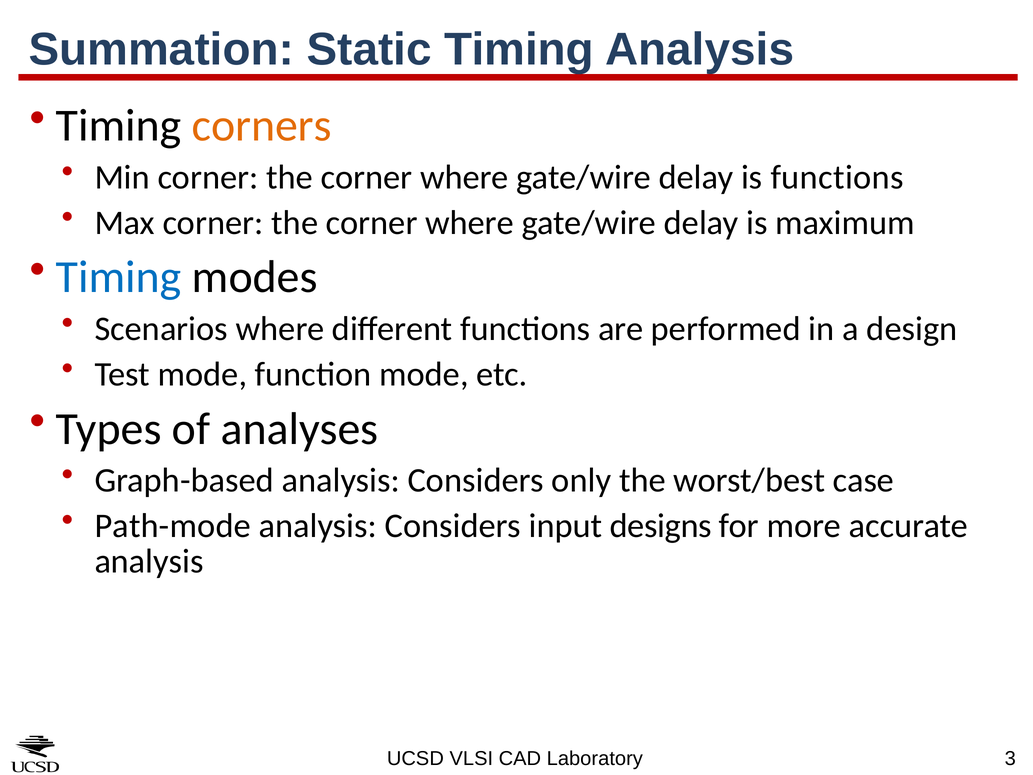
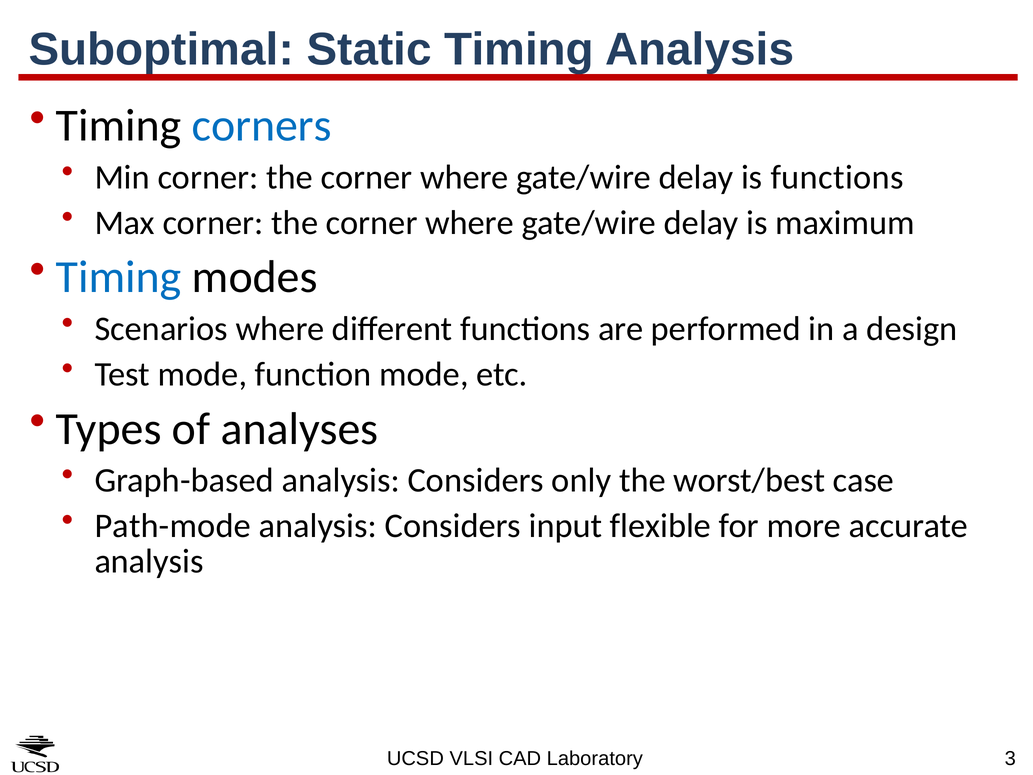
Summation: Summation -> Suboptimal (161, 50)
corners colour: orange -> blue (262, 126)
designs: designs -> flexible (661, 526)
